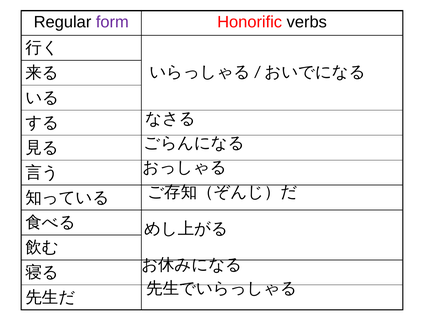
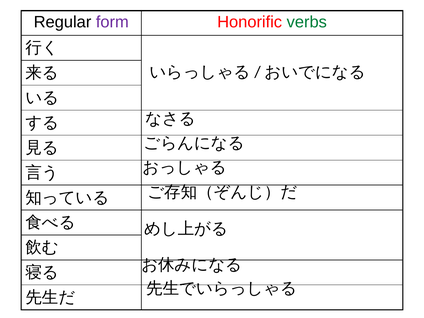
verbs colour: black -> green (307, 22)
